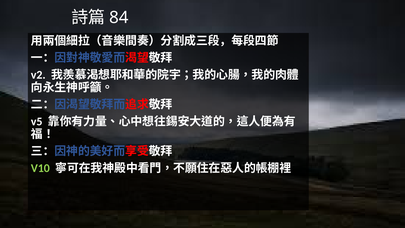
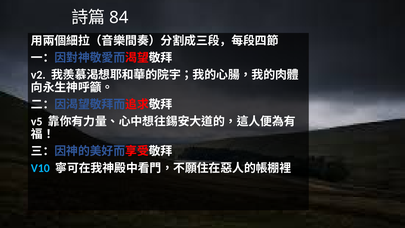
V10 colour: light green -> light blue (40, 168)
